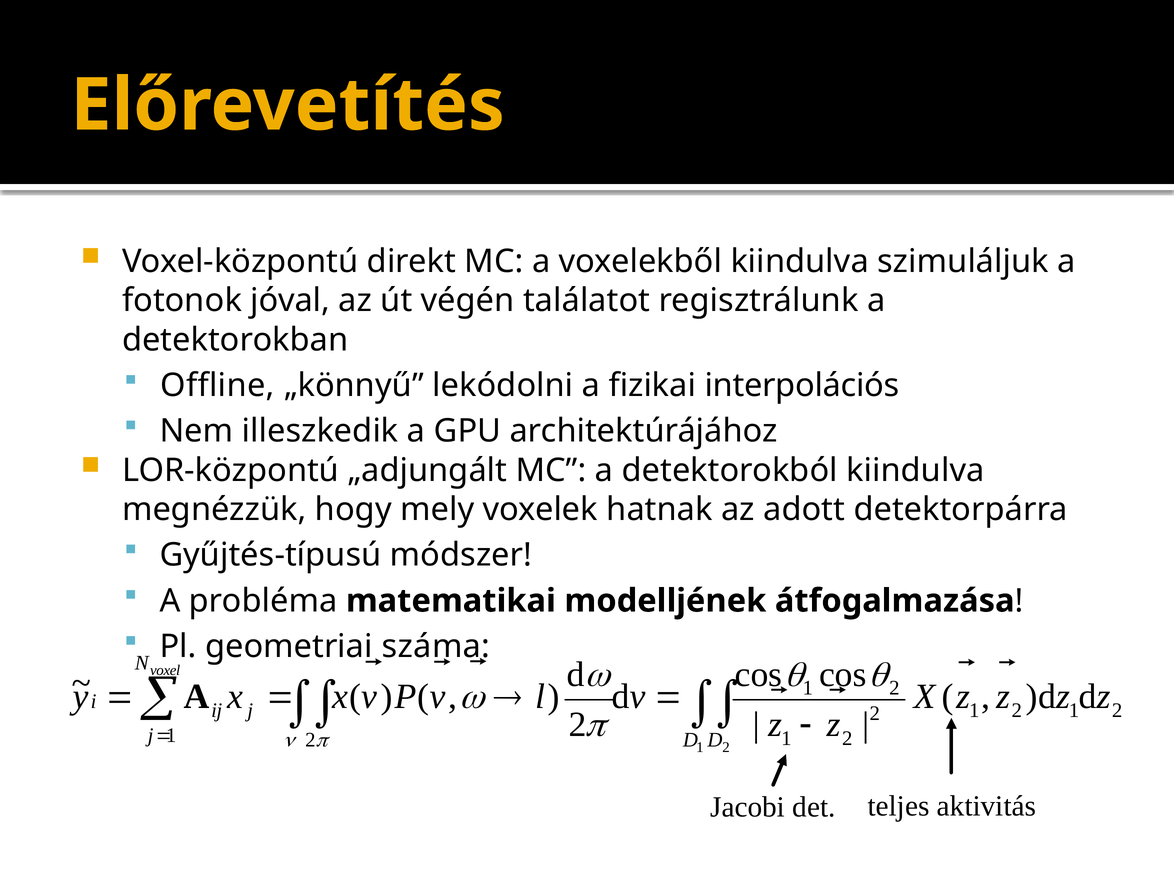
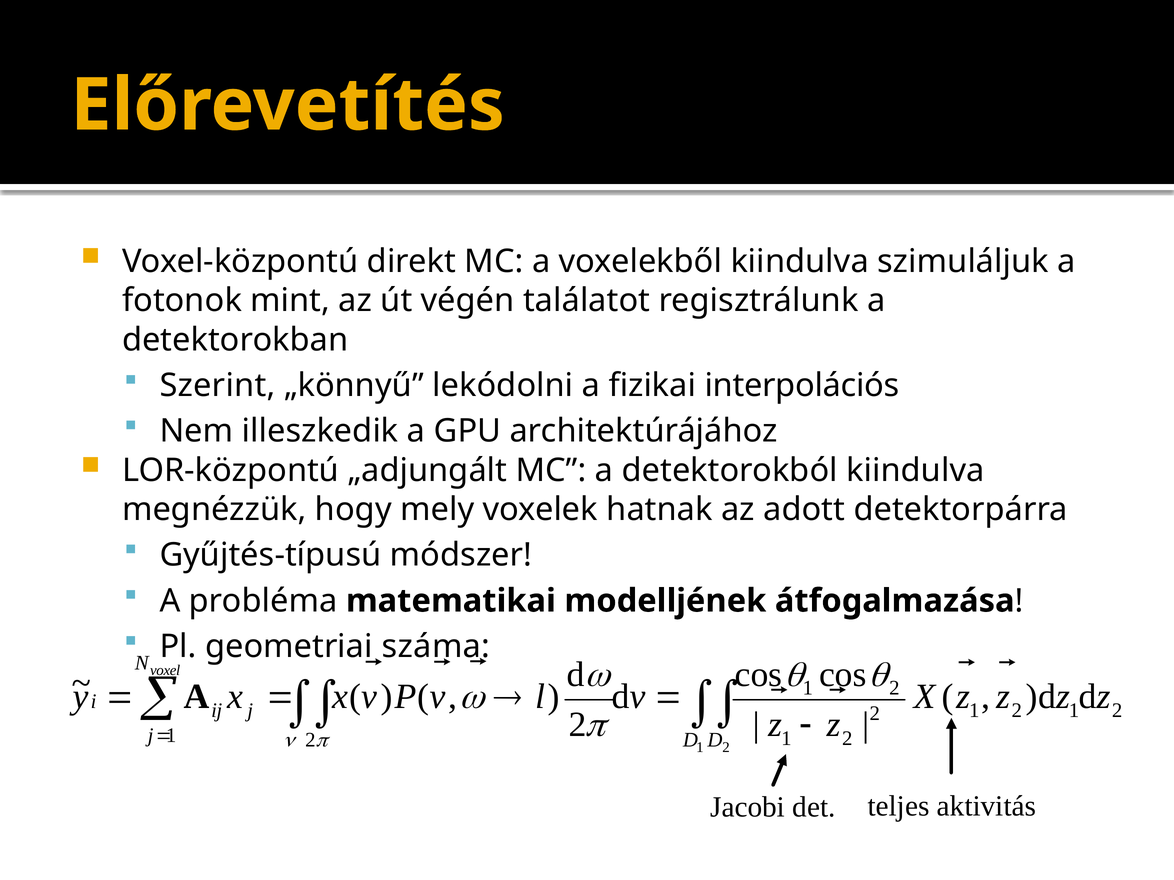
jóval: jóval -> mint (290, 301)
Offline: Offline -> Szerint (217, 386)
